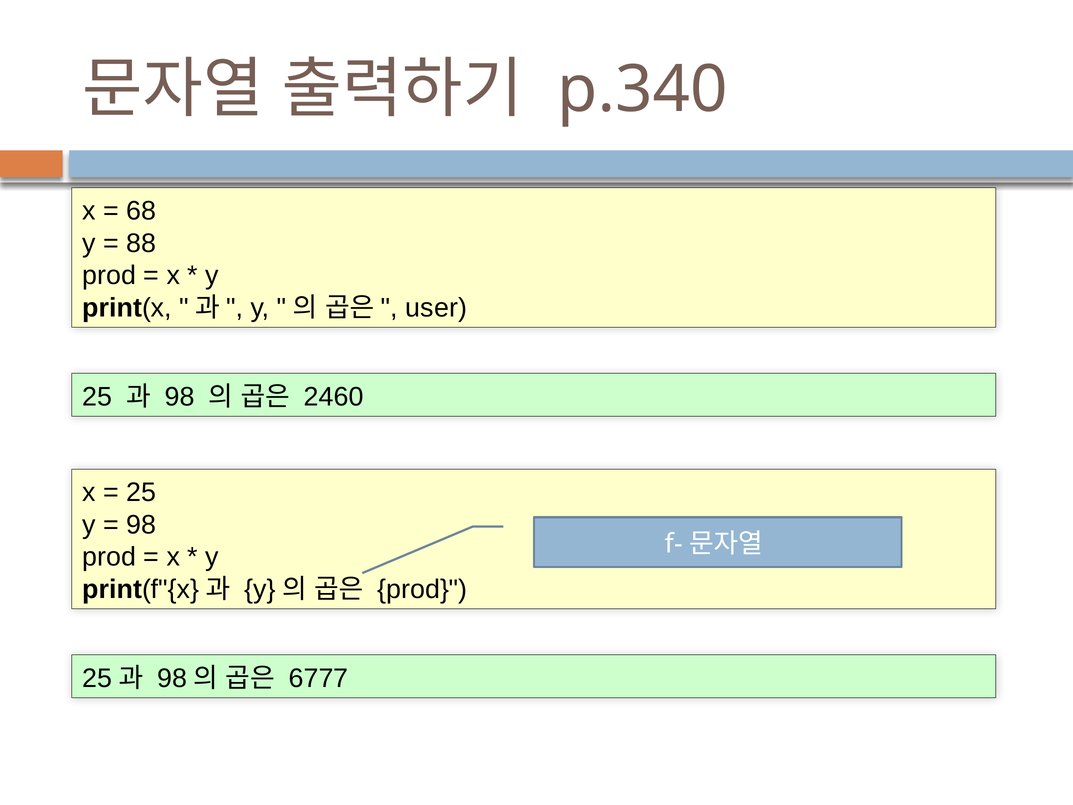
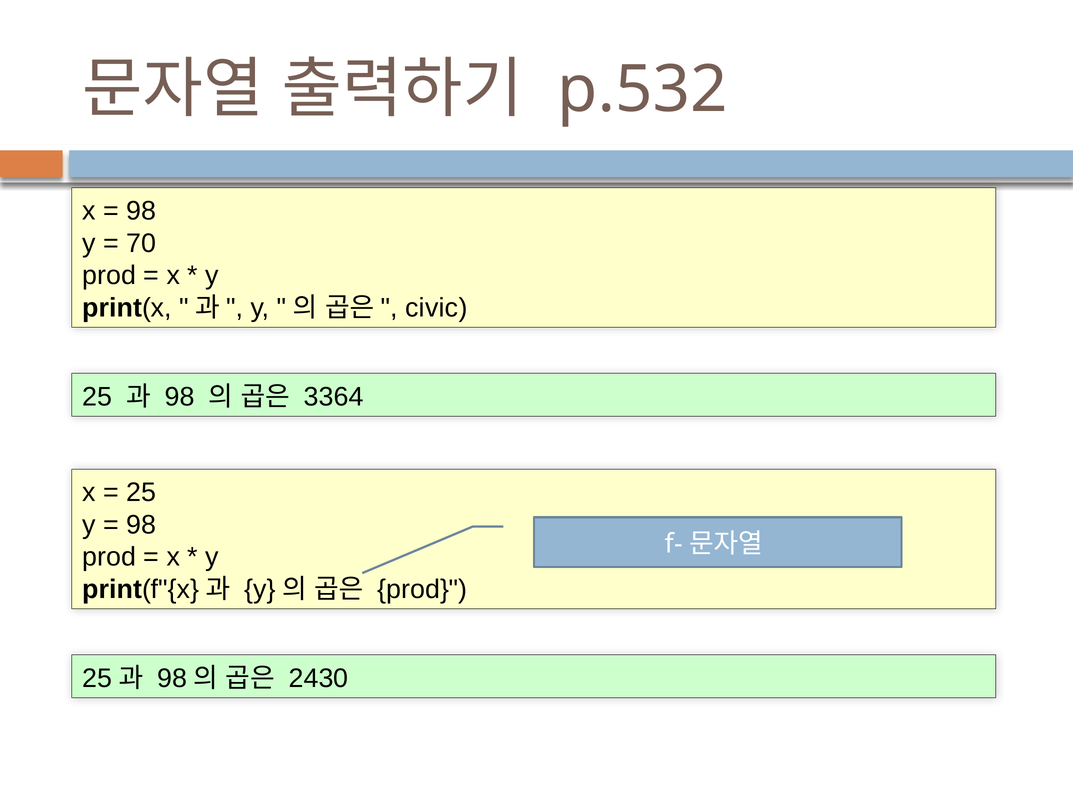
p.340: p.340 -> p.532 (643, 90)
68: 68 -> 98 (141, 211)
88: 88 -> 70 (141, 243)
user: user -> civic (436, 308)
2460: 2460 -> 3364 (334, 397)
6777: 6777 -> 2430 (319, 678)
